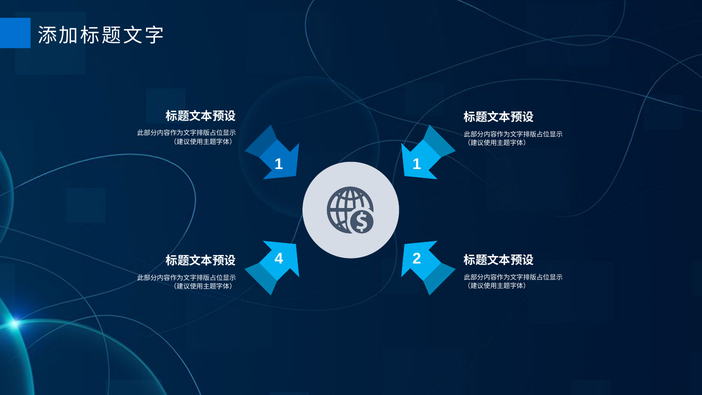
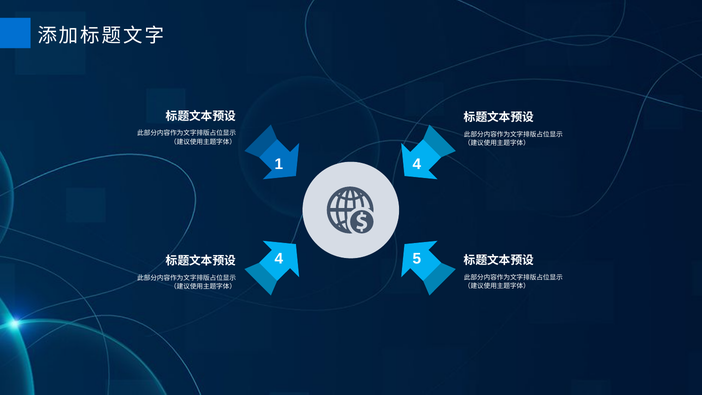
1 1: 1 -> 4 (417, 164)
2: 2 -> 5 (417, 259)
